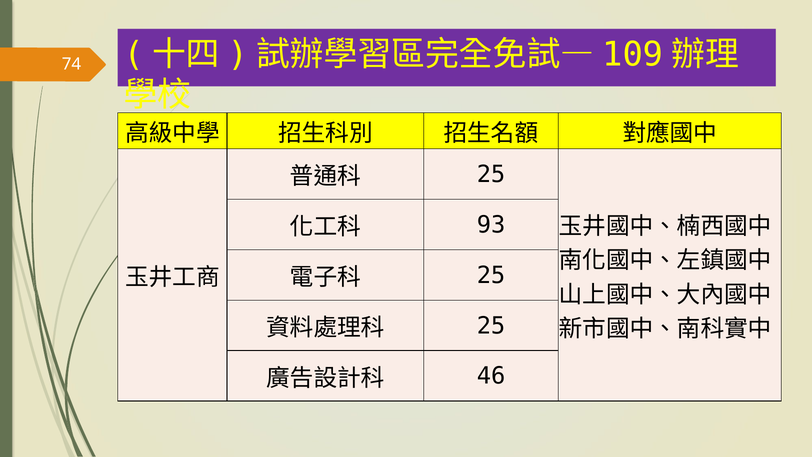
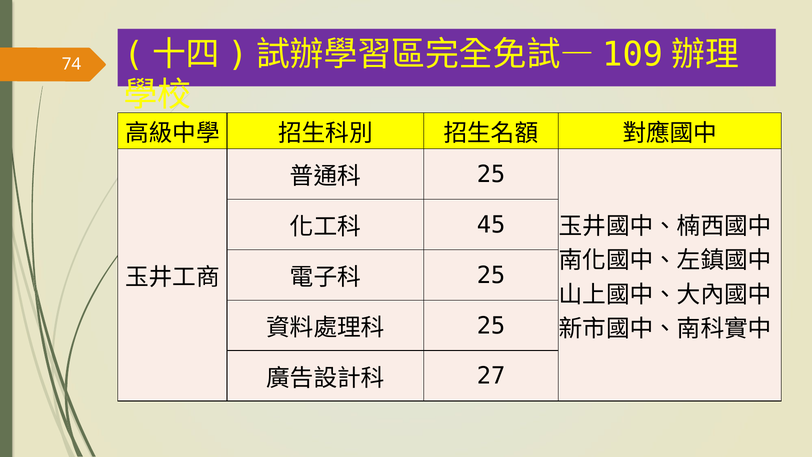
93: 93 -> 45 (491, 225)
46: 46 -> 27 (491, 376)
